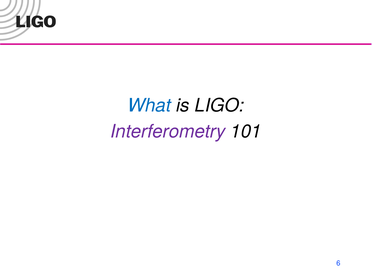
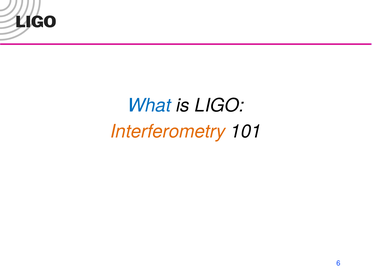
Interferometry colour: purple -> orange (168, 132)
